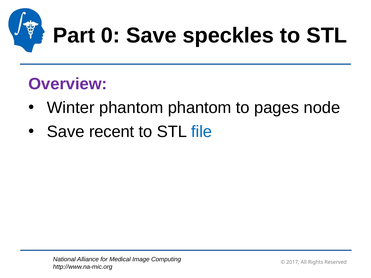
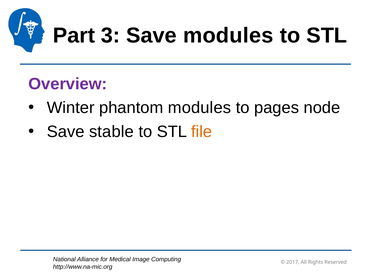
0: 0 -> 3 (111, 36)
Save speckles: speckles -> modules (228, 36)
phantom phantom: phantom -> modules (200, 108)
recent: recent -> stable (111, 132)
file colour: blue -> orange (202, 132)
